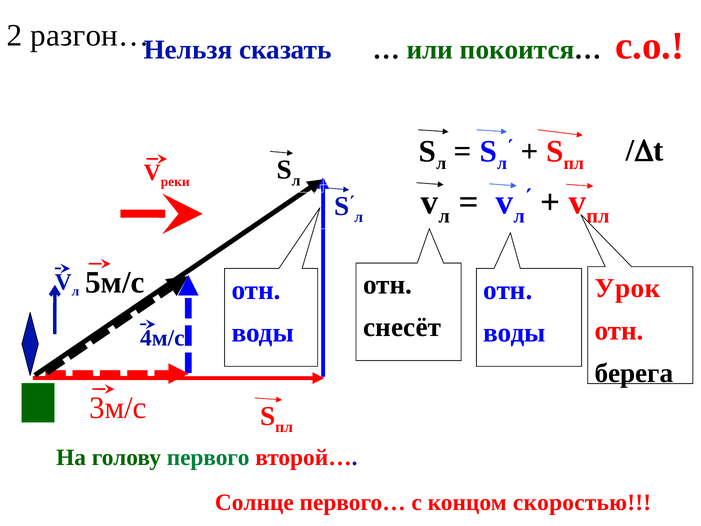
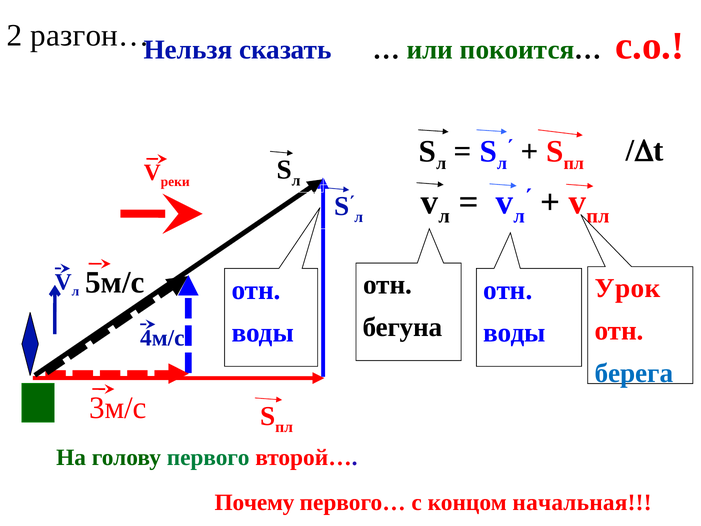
снесёт: снесёт -> бегуна (402, 327)
берега colour: black -> blue (634, 373)
Солнце: Солнце -> Почему (254, 502)
скоростью: скоростью -> начальная (582, 502)
